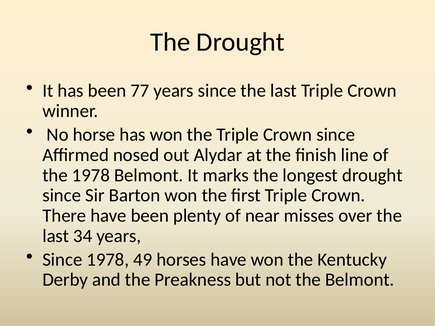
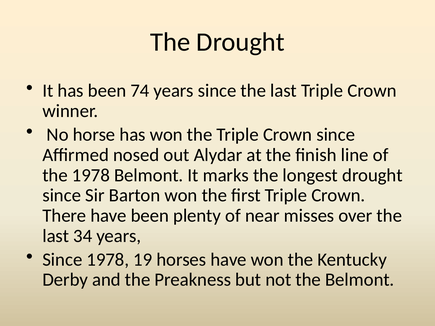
77: 77 -> 74 (140, 91)
49: 49 -> 19 (143, 260)
